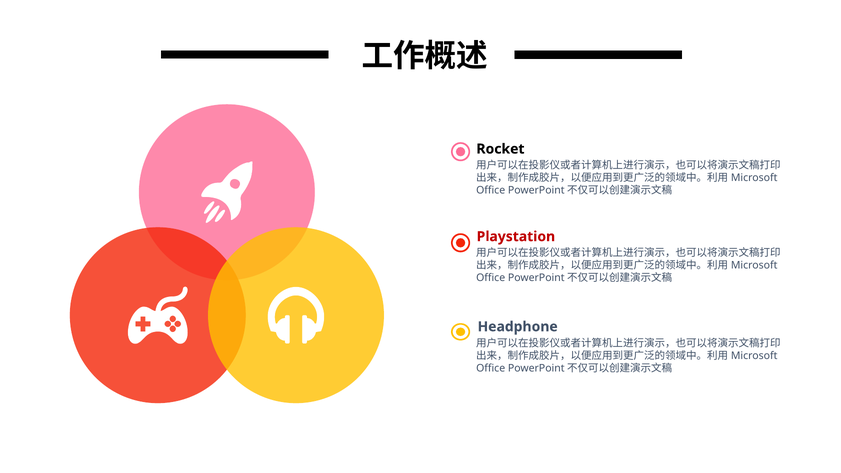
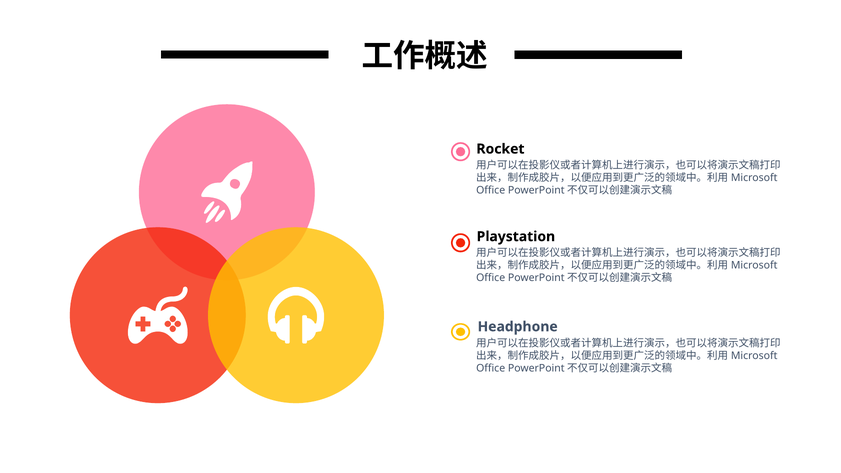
Playstation colour: red -> black (516, 237)
